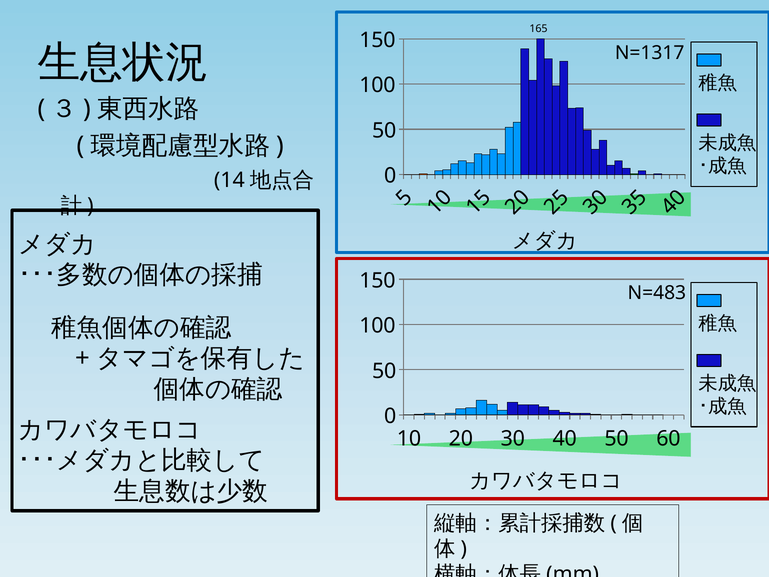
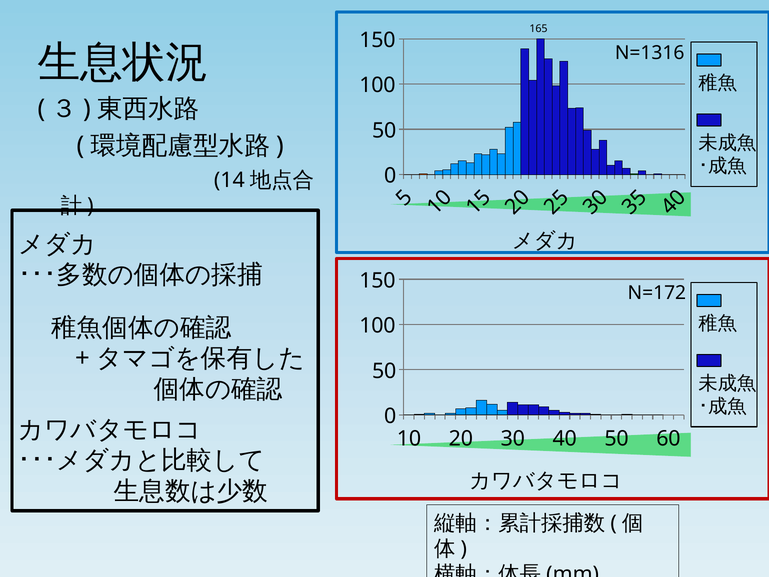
N=1317: N=1317 -> N=1316 (650, 53)
N=483: N=483 -> N=172 (657, 293)
